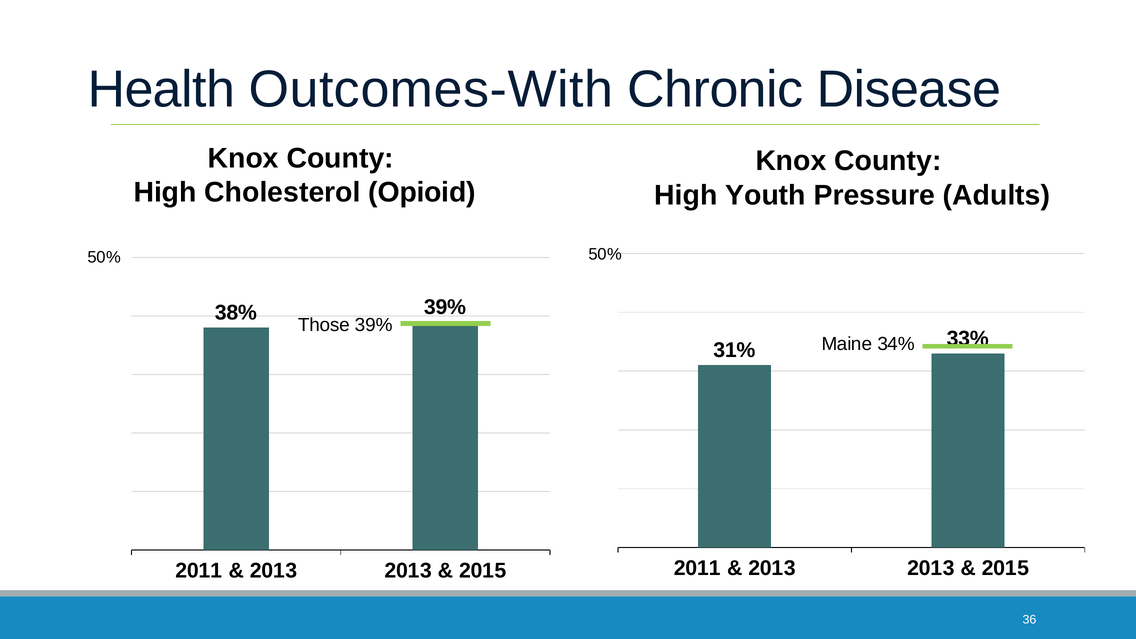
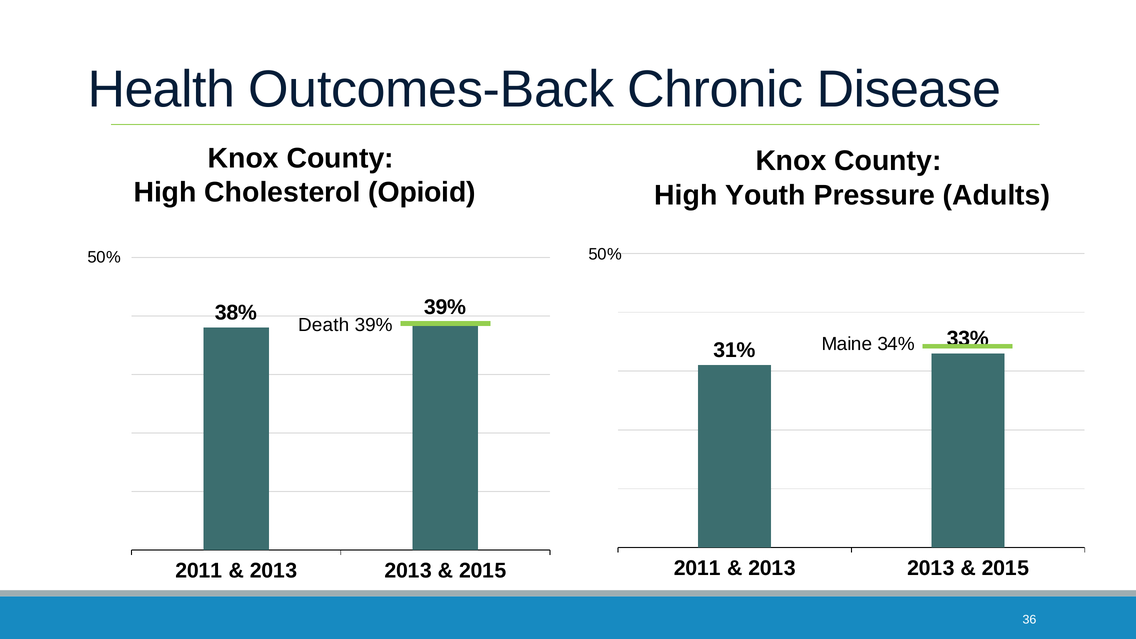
Outcomes-With: Outcomes-With -> Outcomes-Back (431, 89)
Those: Those -> Death (324, 325)
